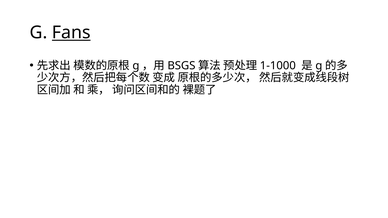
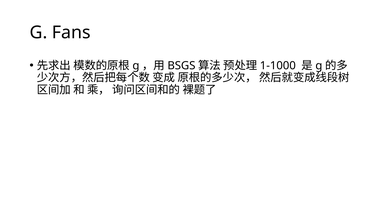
Fans underline: present -> none (71, 33)
